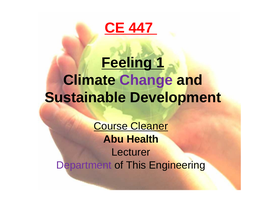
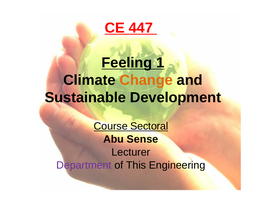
Change colour: purple -> orange (146, 80)
Cleaner: Cleaner -> Sectoral (149, 126)
Health: Health -> Sense (143, 139)
